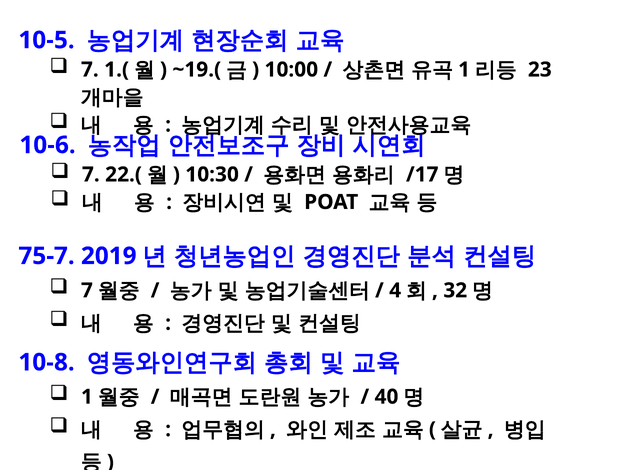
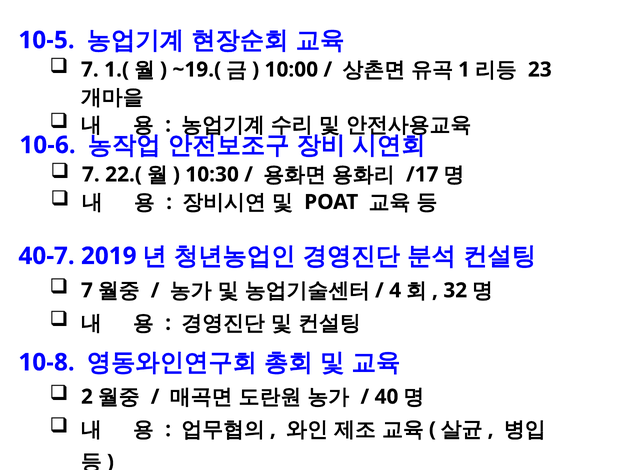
75-7: 75-7 -> 40-7 (47, 256)
1: 1 -> 2 (87, 396)
